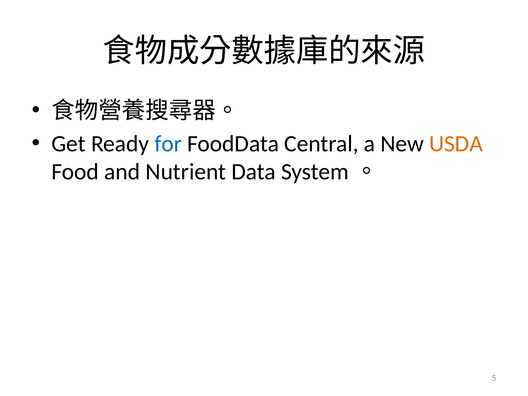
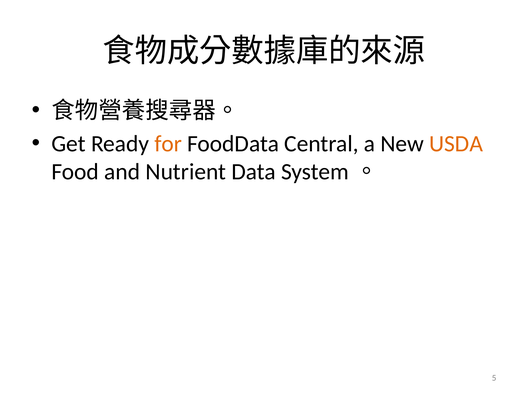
for colour: blue -> orange (168, 144)
